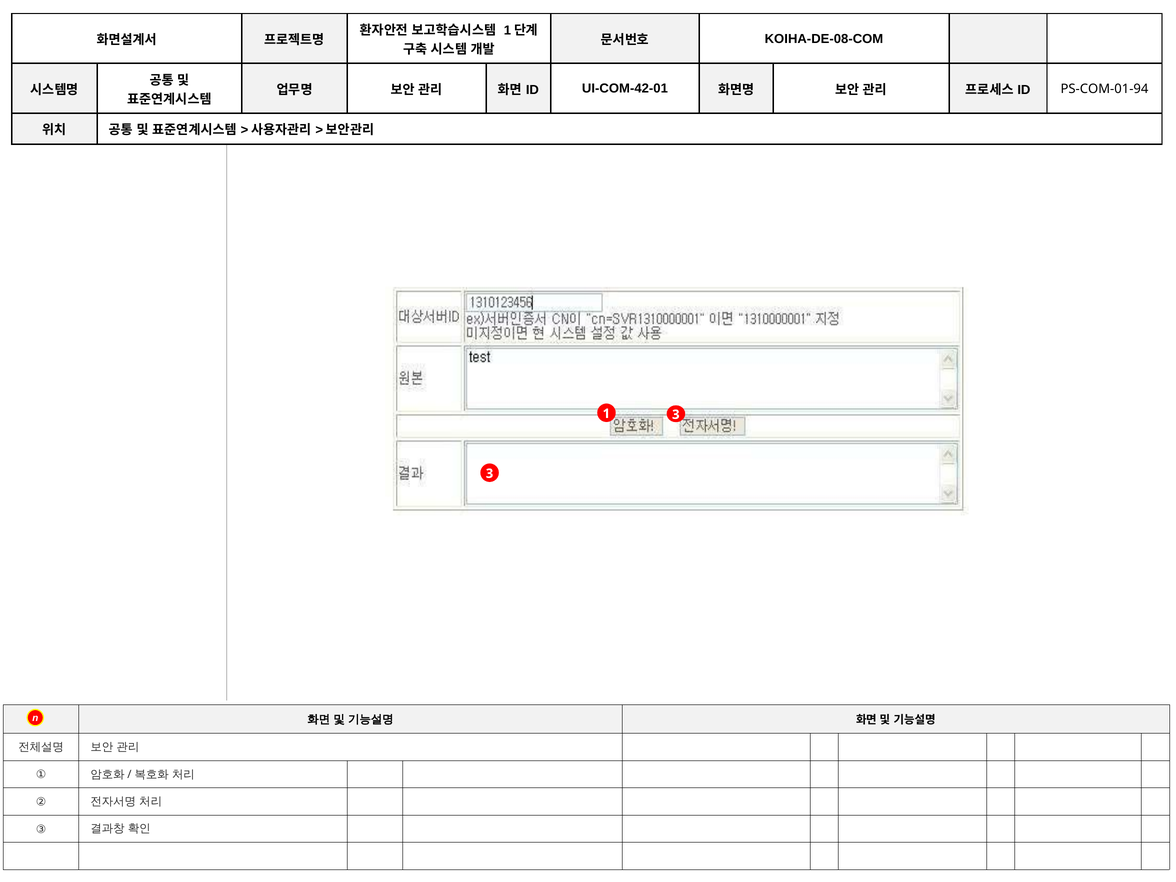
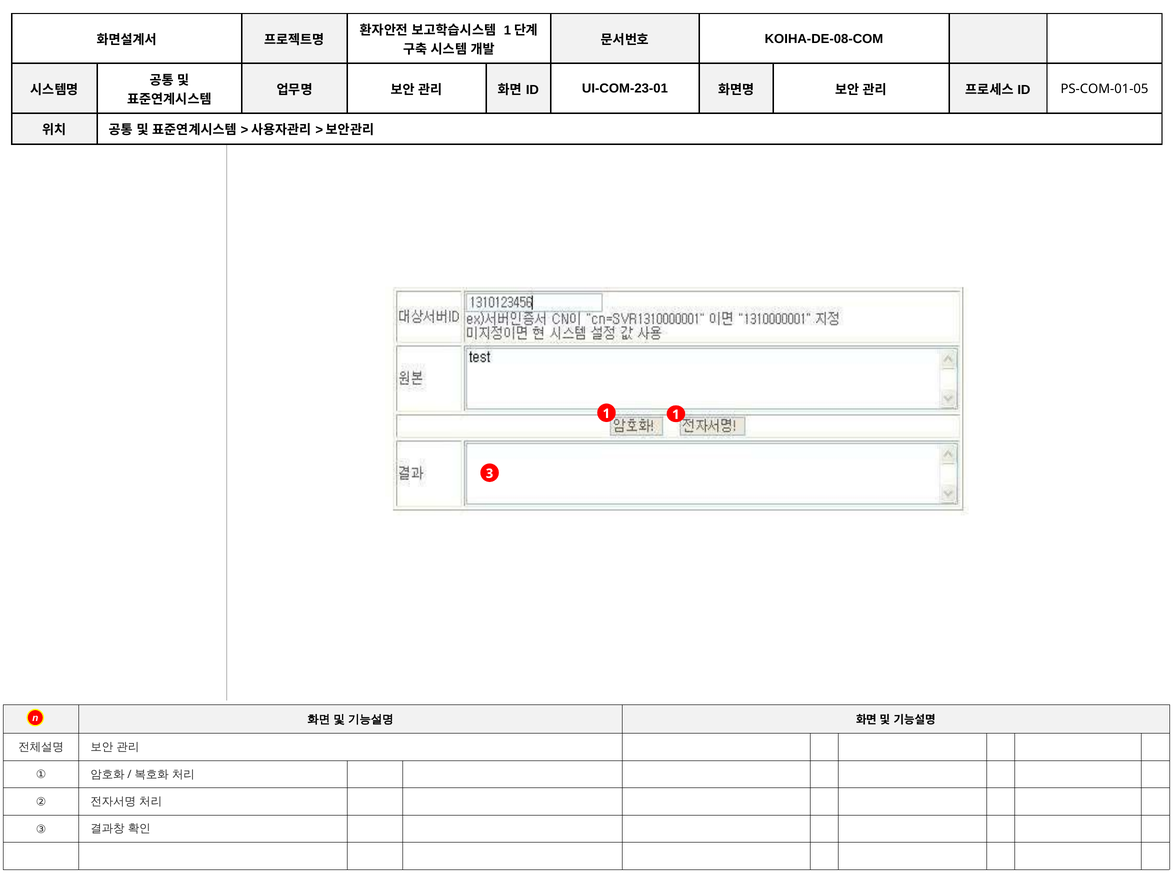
UI-COM-42-01: UI-COM-42-01 -> UI-COM-23-01 (625, 89)
PS-COM-01-94: PS-COM-01-94 -> PS-COM-01-05 (1104, 89)
1 3: 3 -> 1 (676, 415)
